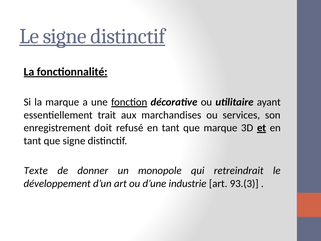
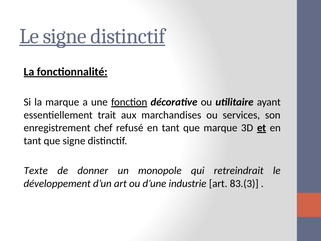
doit: doit -> chef (103, 128)
93.(3: 93.(3 -> 83.(3 (244, 183)
